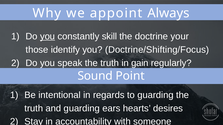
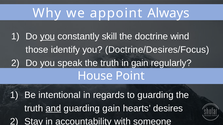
your: your -> wind (180, 36)
Doctrine/Shifting/Focus: Doctrine/Shifting/Focus -> Doctrine/Desires/Focus (157, 50)
Sound: Sound -> House (95, 76)
and underline: none -> present (53, 109)
guarding ears: ears -> gain (111, 109)
